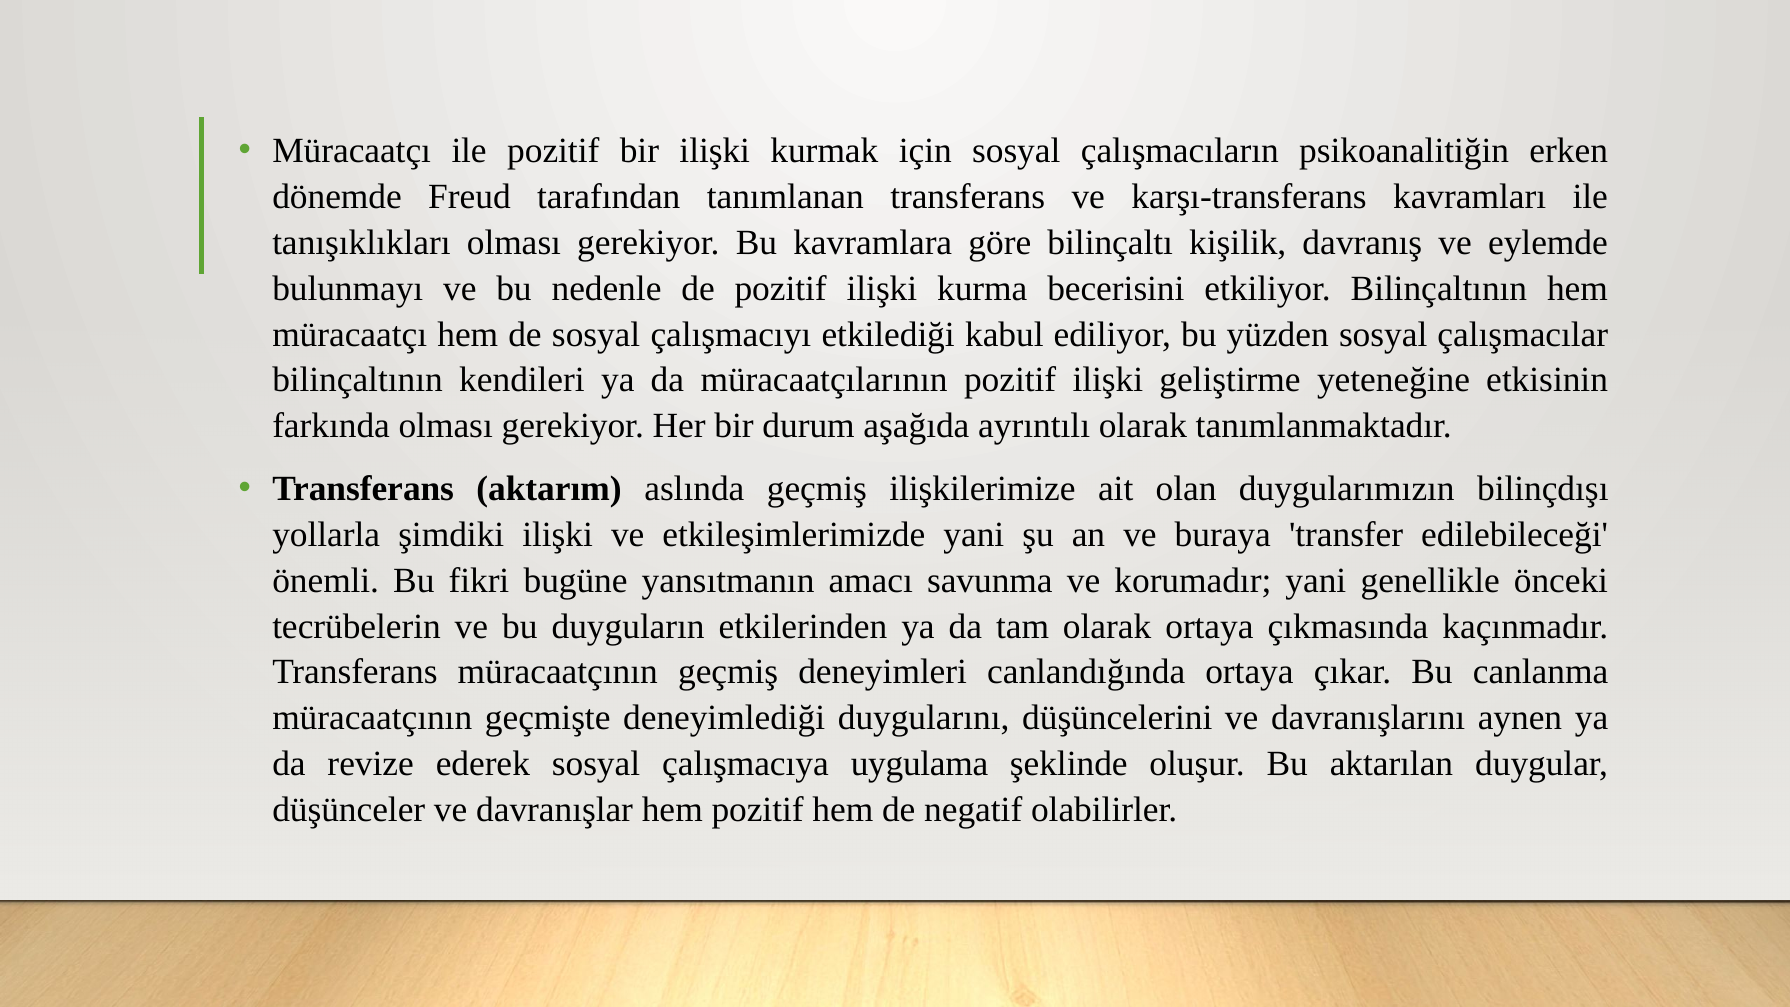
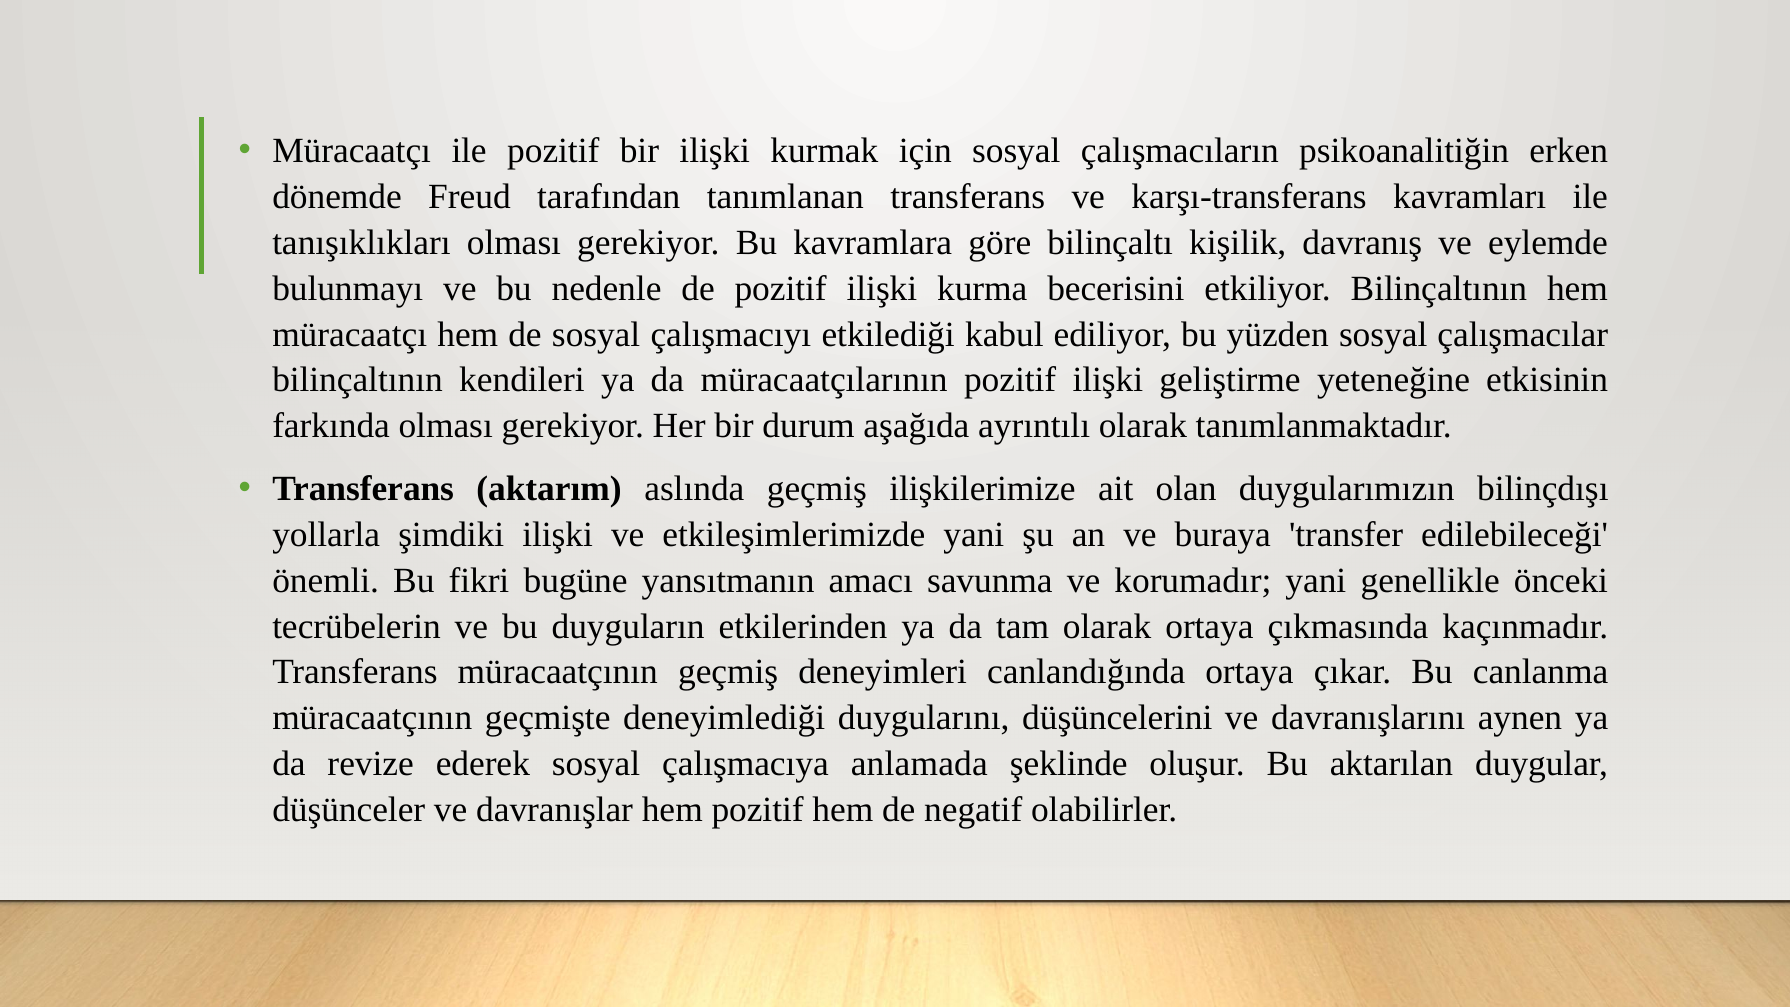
uygulama: uygulama -> anlamada (919, 764)
